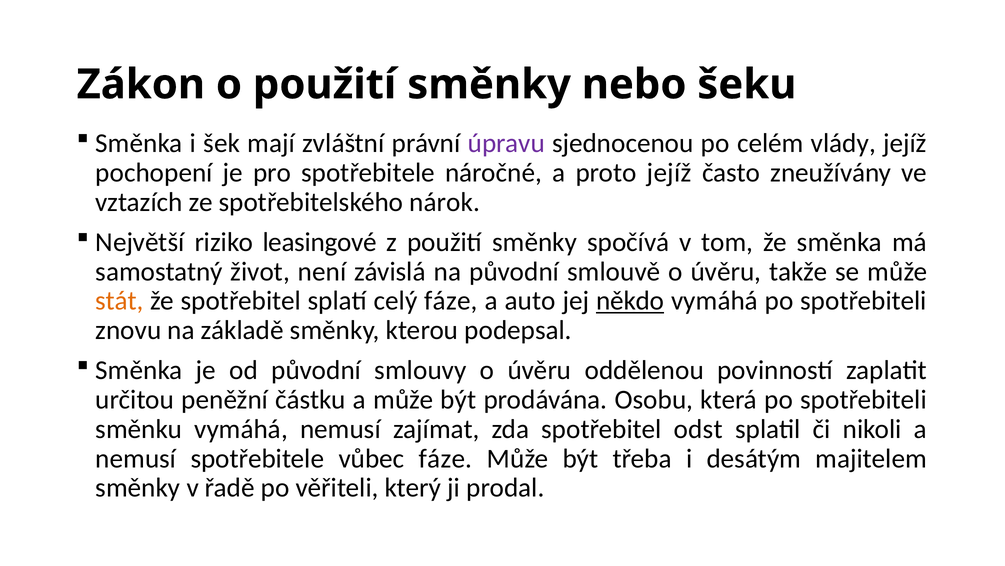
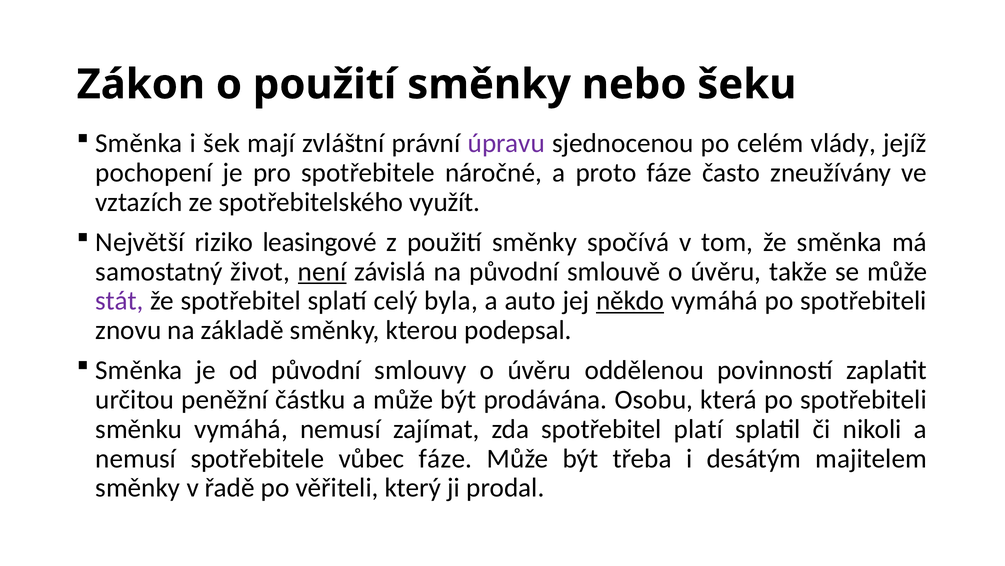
proto jejíž: jejíž -> fáze (669, 173)
nárok: nárok -> využít (445, 202)
není underline: none -> present (322, 271)
stát colour: orange -> purple (119, 301)
celý fáze: fáze -> byla (451, 301)
odst: odst -> platí (698, 429)
